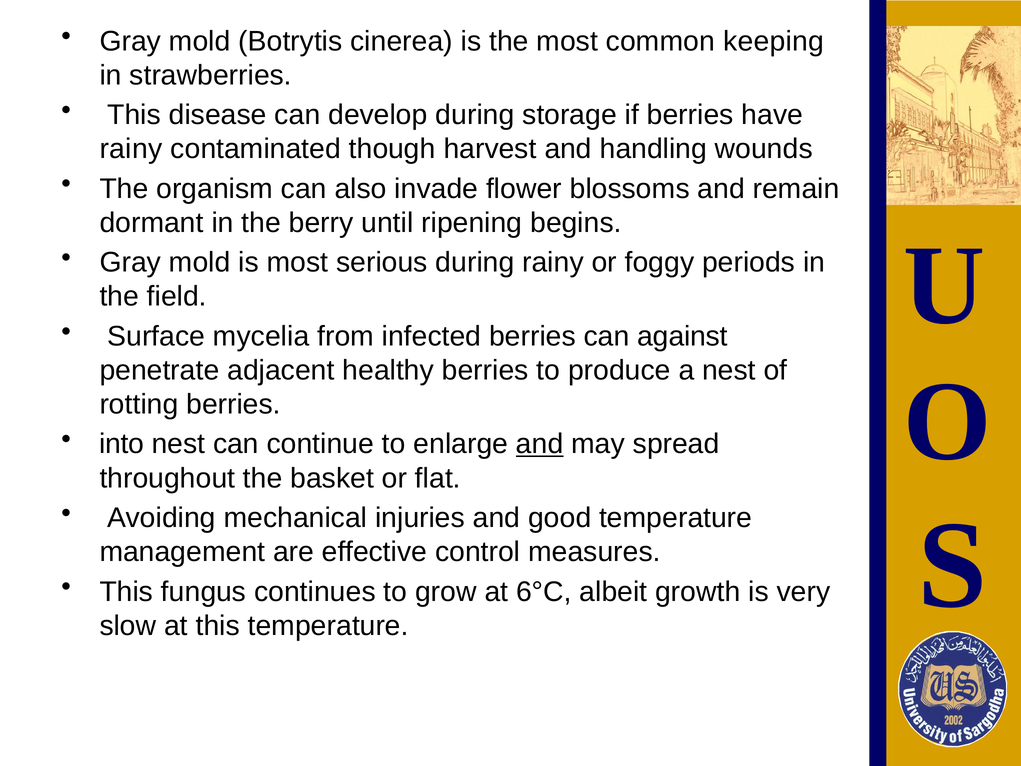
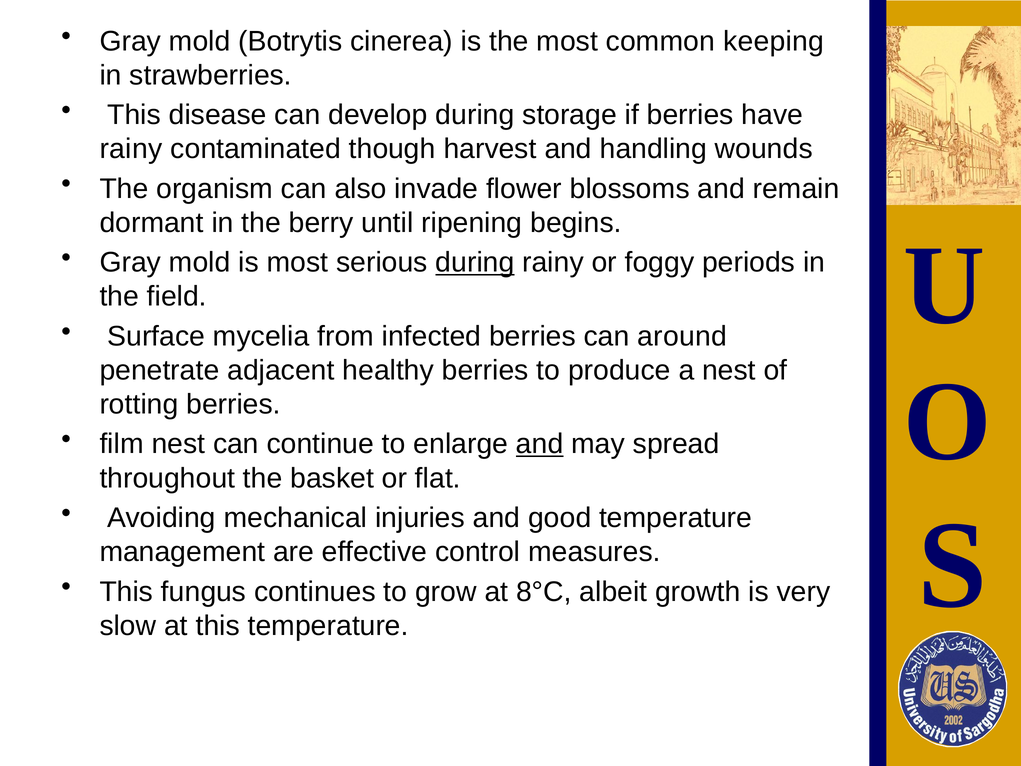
during underline: none -> present (475, 262)
against: against -> around (682, 336)
into: into -> film (122, 444)
6°C: 6°C -> 8°C (544, 591)
